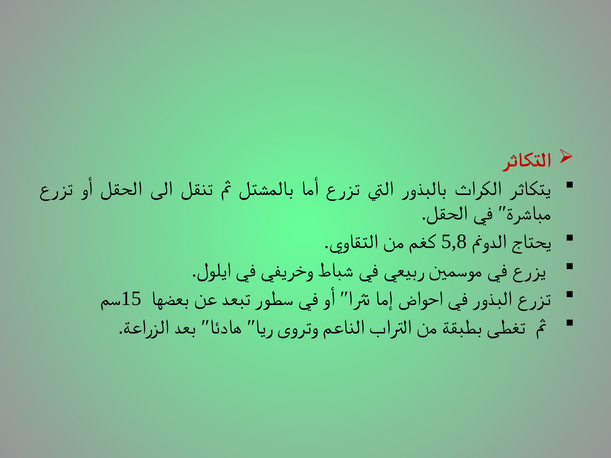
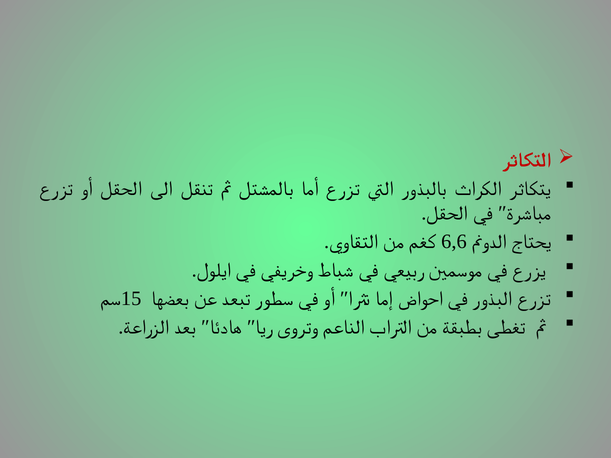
5,8: 5,8 -> 6,6 (454, 242)
